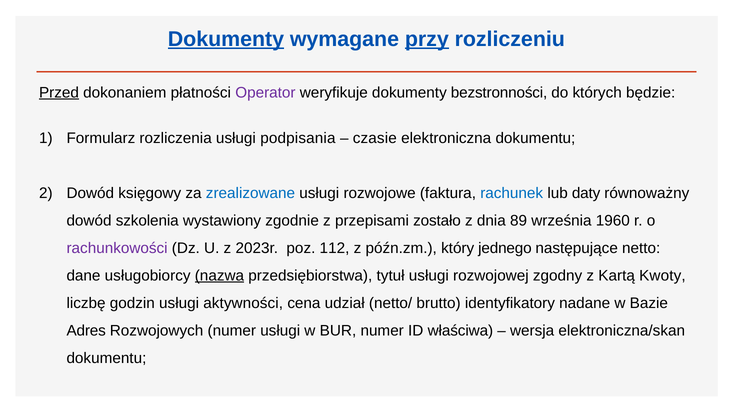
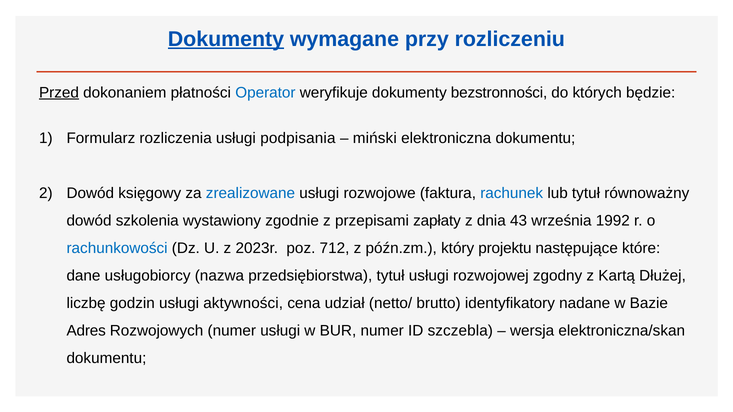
przy underline: present -> none (427, 39)
Operator colour: purple -> blue (265, 93)
czasie: czasie -> miński (375, 138)
lub daty: daty -> tytuł (586, 193)
zostało: zostało -> zapłaty (437, 221)
89: 89 -> 43 (519, 221)
1960: 1960 -> 1992 (613, 221)
rachunkowości colour: purple -> blue (117, 248)
112: 112 -> 712 (334, 248)
jednego: jednego -> projektu (505, 248)
netto: netto -> które (641, 248)
nazwa underline: present -> none (219, 276)
Kwoty: Kwoty -> Dłużej (663, 276)
właściwa: właściwa -> szczebla (460, 331)
